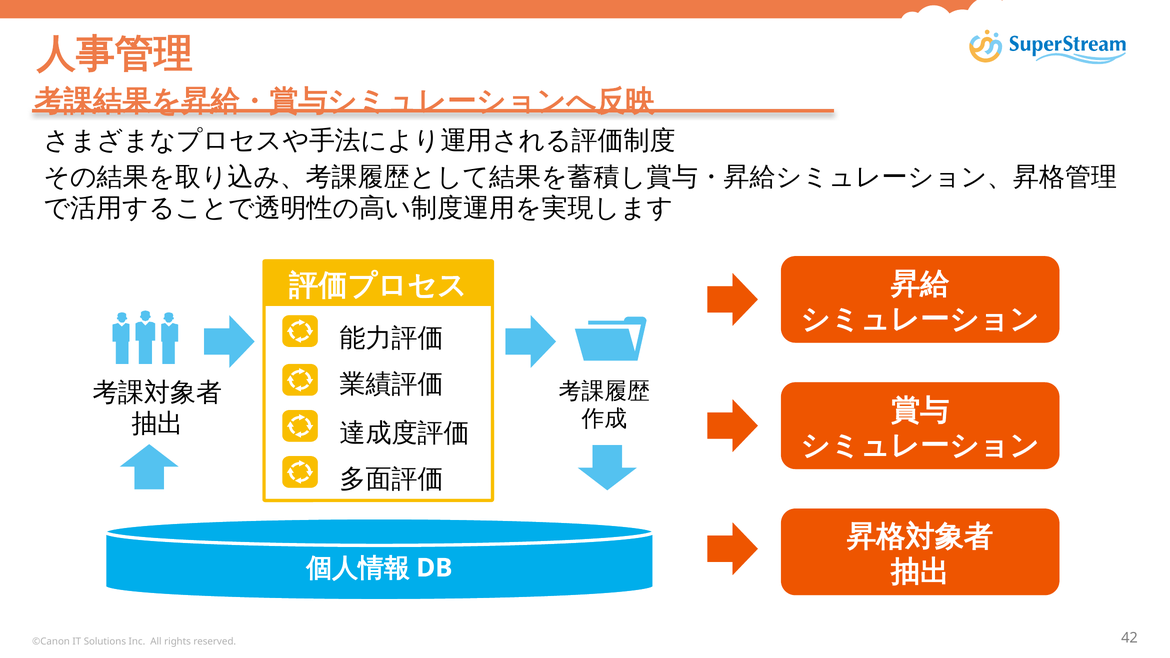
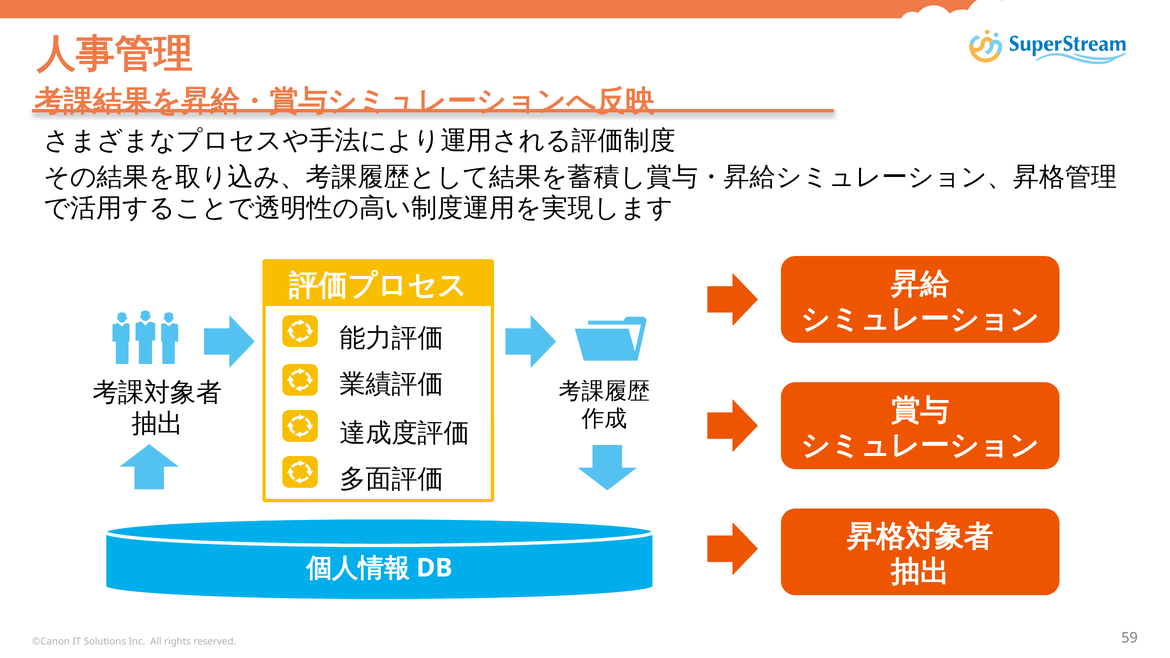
42: 42 -> 59 (1130, 638)
